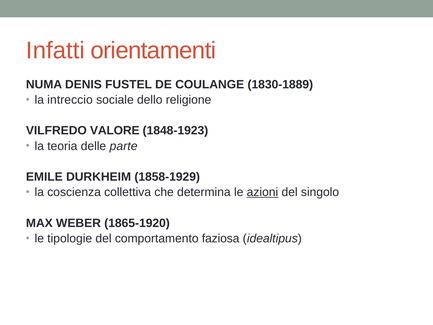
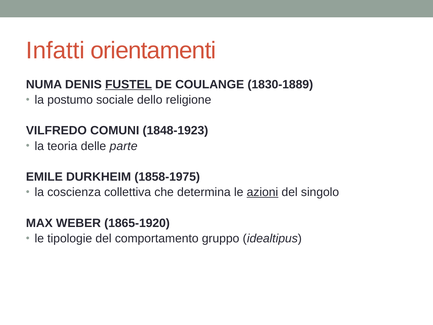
FUSTEL underline: none -> present (129, 84)
intreccio: intreccio -> postumo (70, 100)
VALORE: VALORE -> COMUNI (115, 131)
1858-1929: 1858-1929 -> 1858-1975 (167, 177)
faziosa: faziosa -> gruppo (221, 238)
